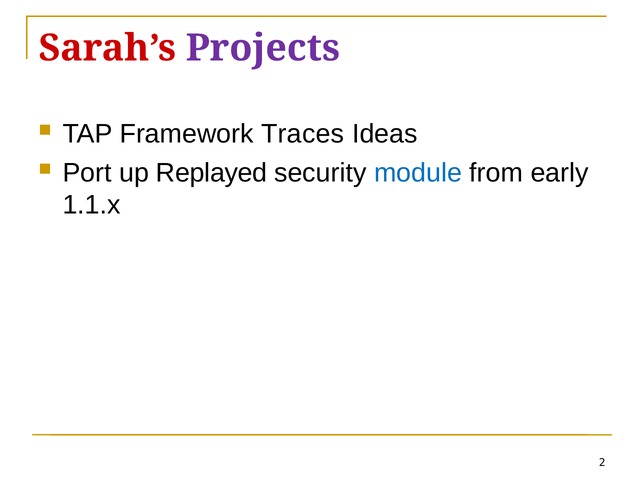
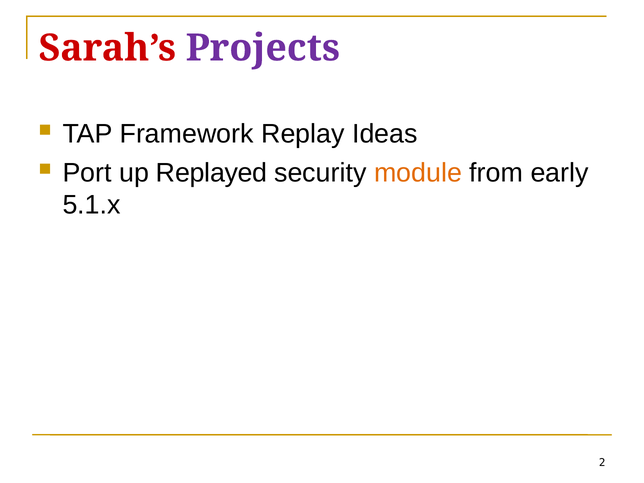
Traces: Traces -> Replay (303, 134)
module colour: blue -> orange (418, 173)
1.1.x: 1.1.x -> 5.1.x (92, 205)
